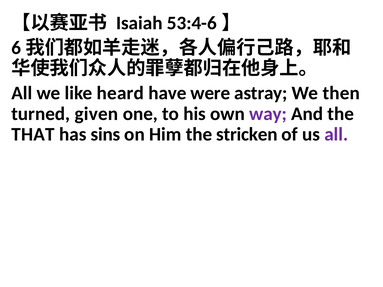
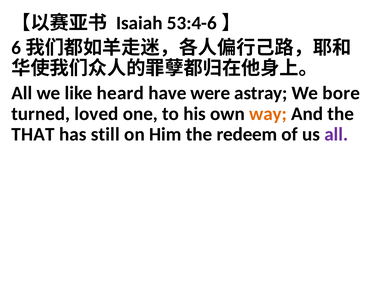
then: then -> bore (341, 93)
given: given -> loved (96, 114)
way colour: purple -> orange (268, 114)
sins: sins -> still (105, 134)
stricken: stricken -> redeem (247, 134)
